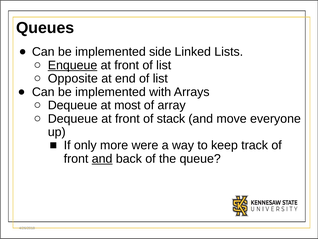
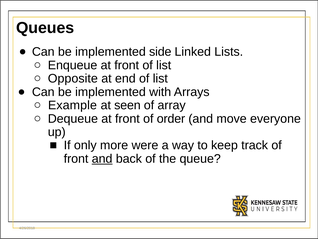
Enqueue underline: present -> none (73, 65)
Dequeue: Dequeue -> Example (72, 105)
most: most -> seen (127, 105)
stack: stack -> order (171, 118)
